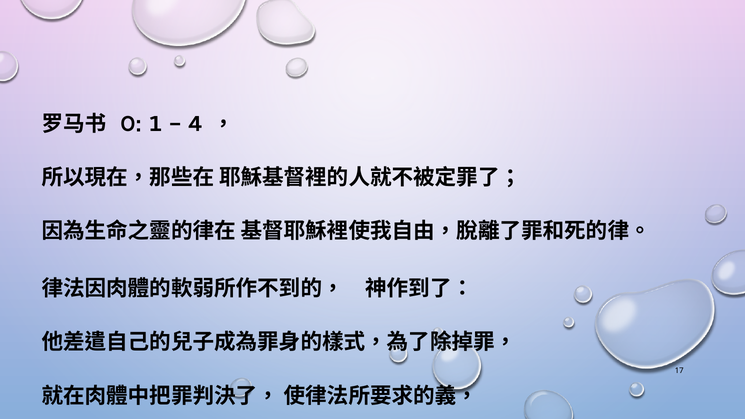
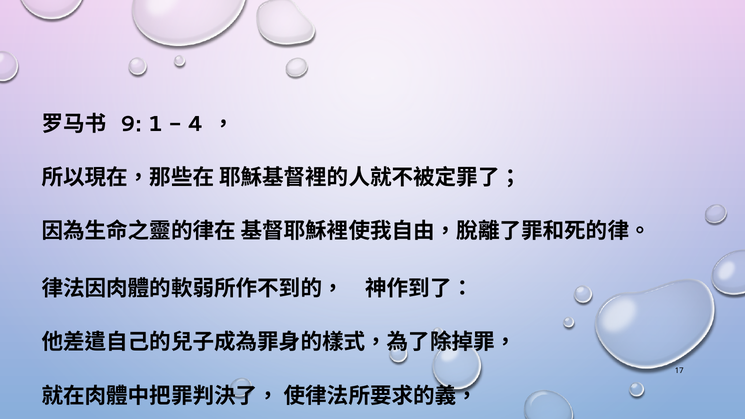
0: 0 -> 9 (131, 124)
